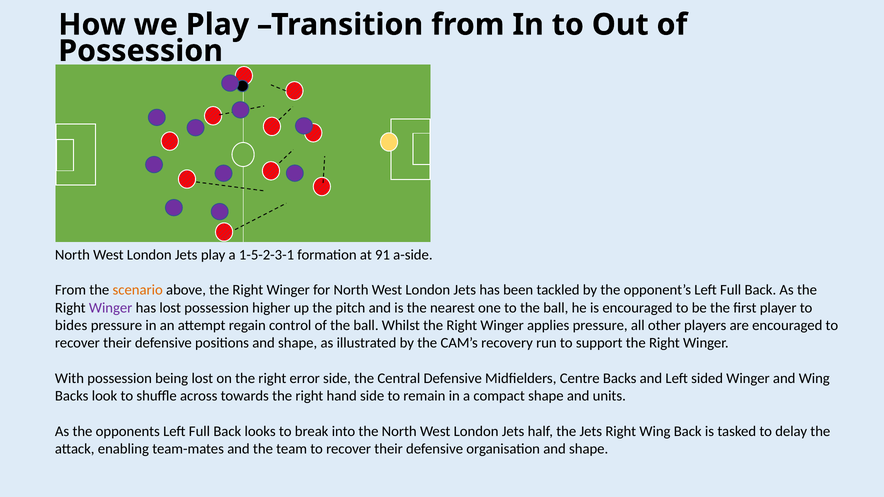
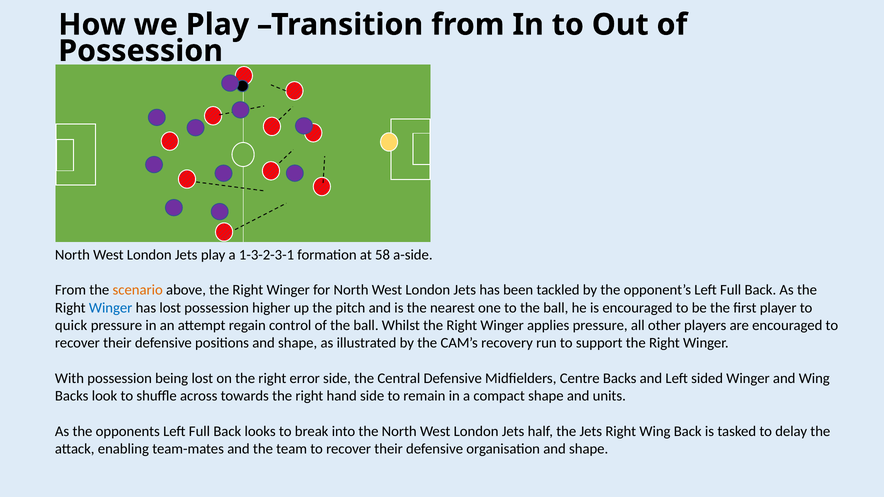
1-5-2-3-1: 1-5-2-3-1 -> 1-3-2-3-1 (267, 255)
91: 91 -> 58 (383, 255)
Winger colour: purple -> blue (111, 308)
bides: bides -> quick (71, 326)
